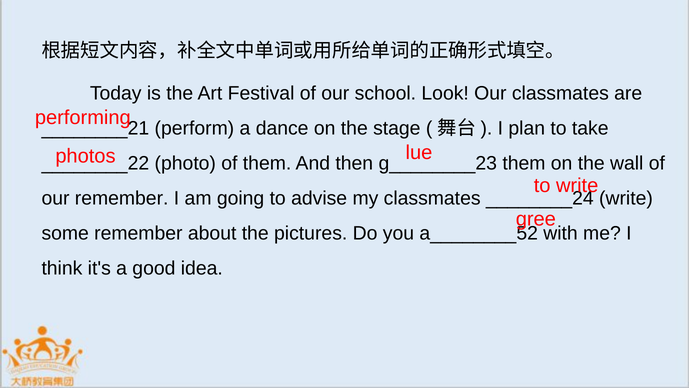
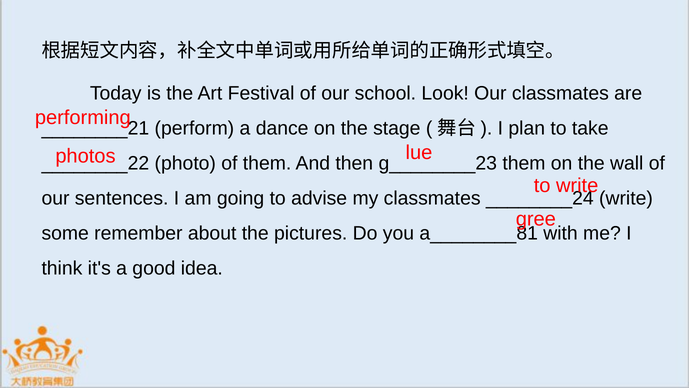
our remember: remember -> sentences (122, 198)
a________52: a________52 -> a________81 (479, 233)
